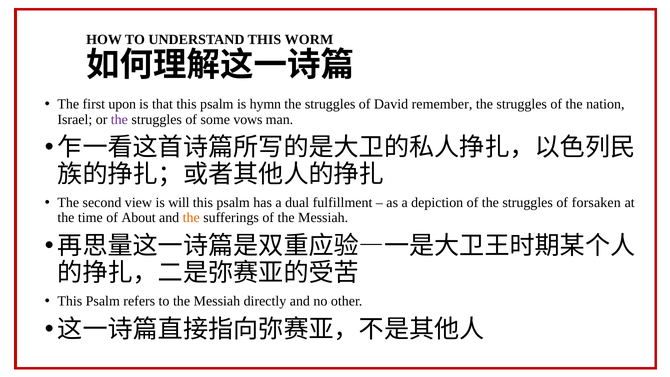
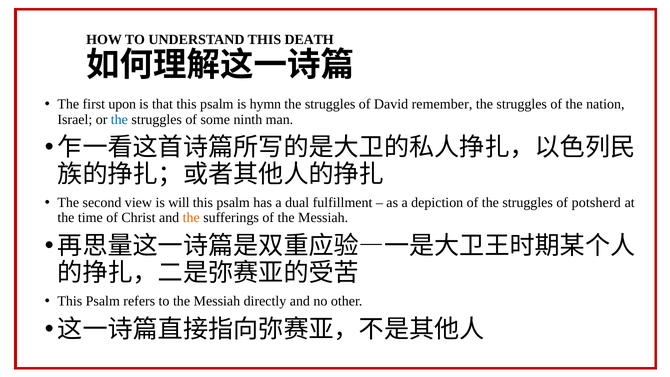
WORM: WORM -> DEATH (309, 39)
the colour: purple -> blue (119, 119)
vows: vows -> ninth (248, 119)
forsaken: forsaken -> potsherd (596, 203)
About: About -> Christ (138, 218)
